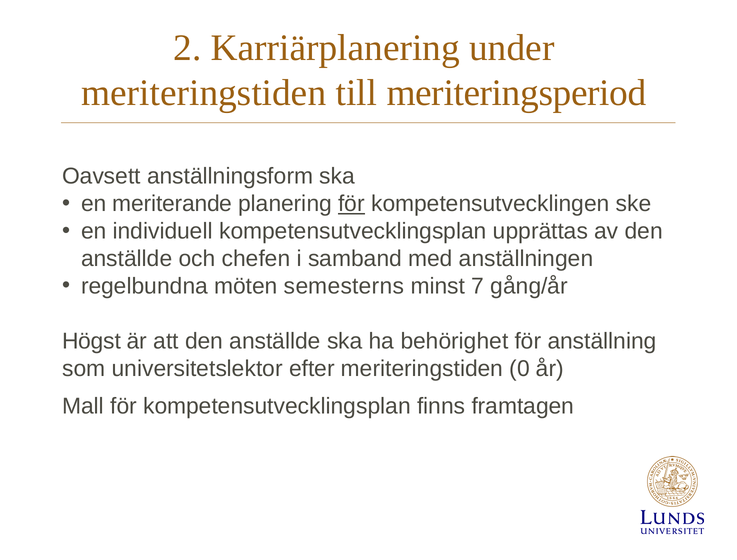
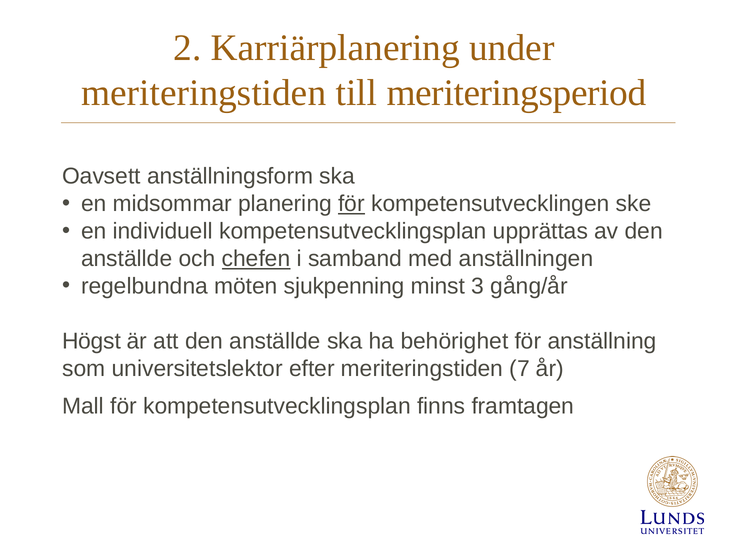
meriterande: meriterande -> midsommar (172, 204)
chefen underline: none -> present (256, 259)
semesterns: semesterns -> sjukpenning (344, 286)
7: 7 -> 3 (478, 286)
0: 0 -> 7 (520, 369)
